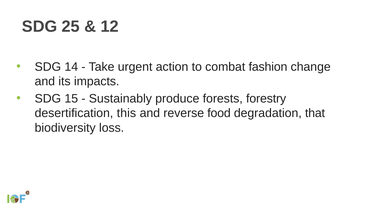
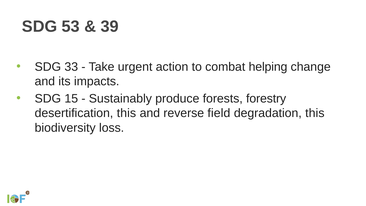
25: 25 -> 53 (71, 27)
12: 12 -> 39 (110, 27)
14: 14 -> 33 (71, 67)
fashion: fashion -> helping (268, 67)
food: food -> field (219, 113)
degradation that: that -> this (315, 113)
